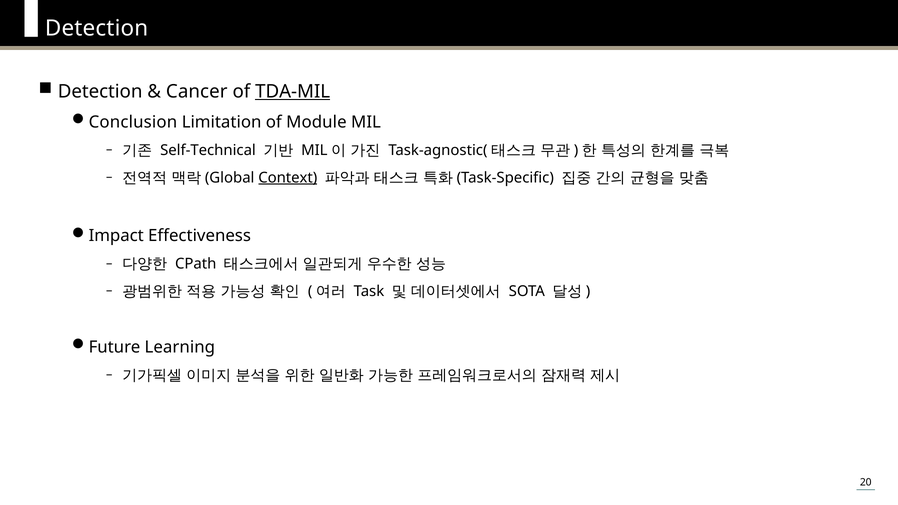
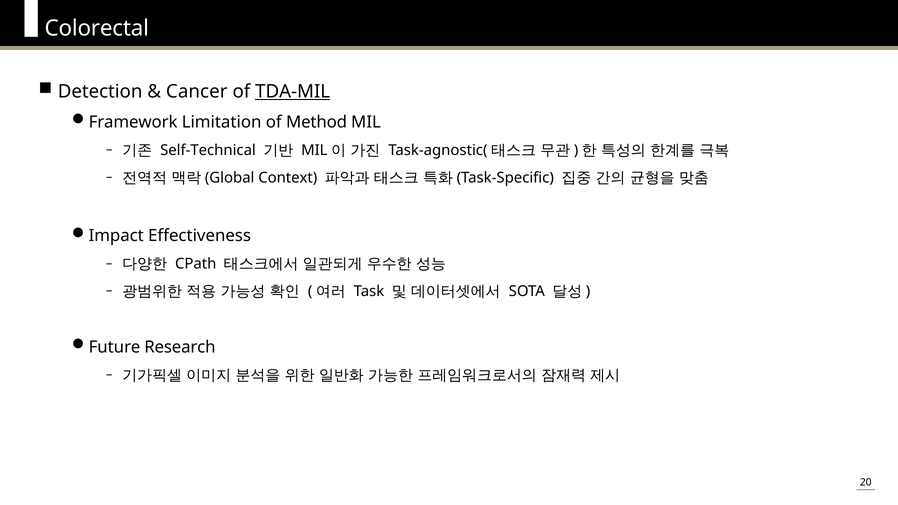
Detection: Detection -> Colorectal (97, 29)
Conclusion: Conclusion -> Framework (133, 122)
Module: Module -> Method (317, 122)
Context underline: present -> none (288, 178)
Learning: Learning -> Research (180, 347)
